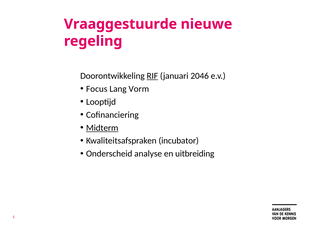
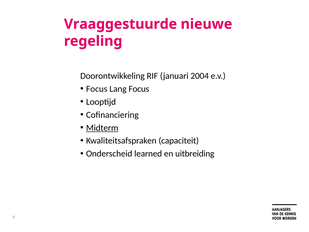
RIF underline: present -> none (152, 76)
2046: 2046 -> 2004 (200, 76)
Lang Vorm: Vorm -> Focus (139, 89)
incubator: incubator -> capaciteit (179, 141)
analyse: analyse -> learned (148, 154)
